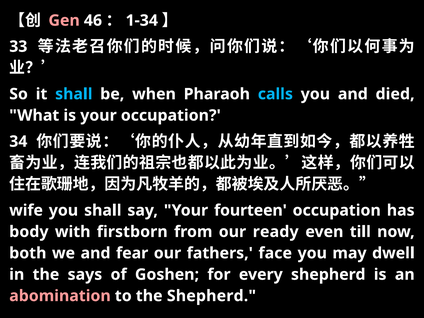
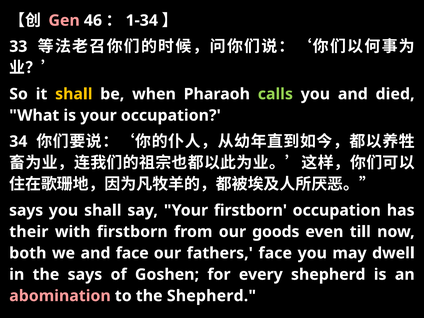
shall colour: light blue -> yellow (74, 94)
calls colour: light blue -> light green (275, 94)
wife: wife -> says (26, 210)
Your fourteen: fourteen -> firstborn (250, 210)
body: body -> their (29, 232)
ready: ready -> goods (276, 232)
and fear: fear -> face (132, 253)
